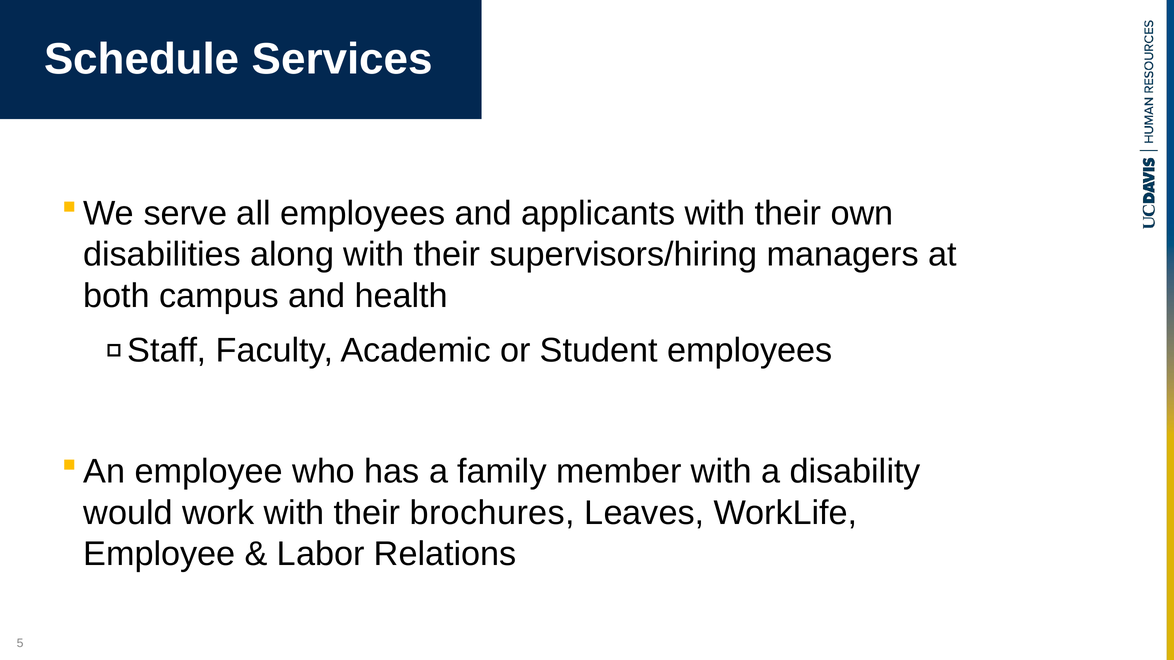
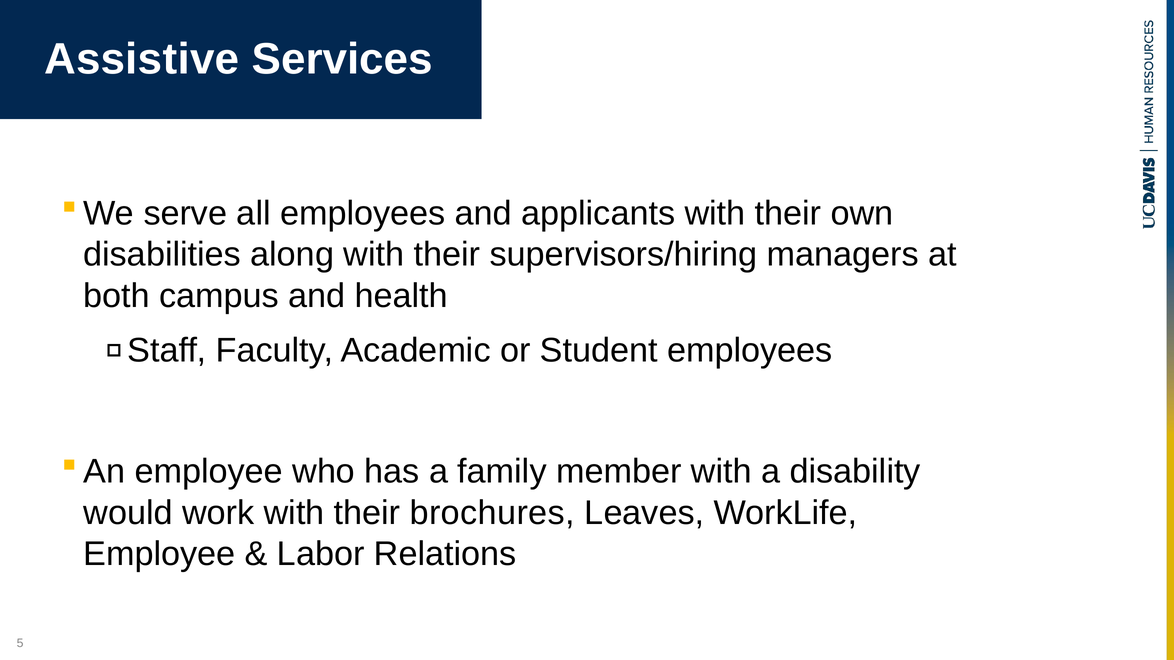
Schedule: Schedule -> Assistive (142, 59)
